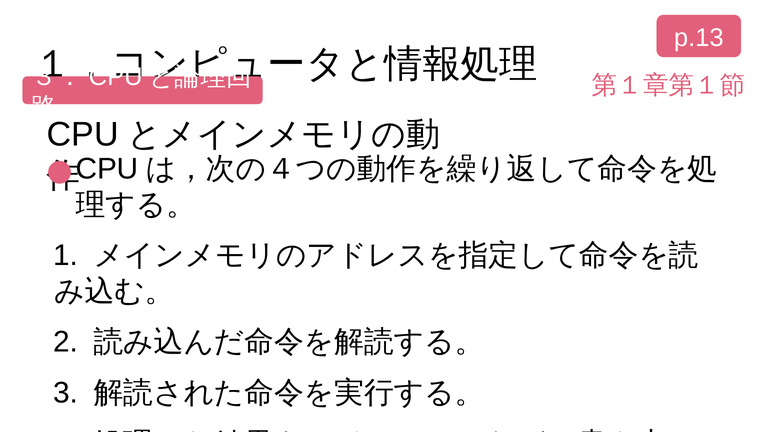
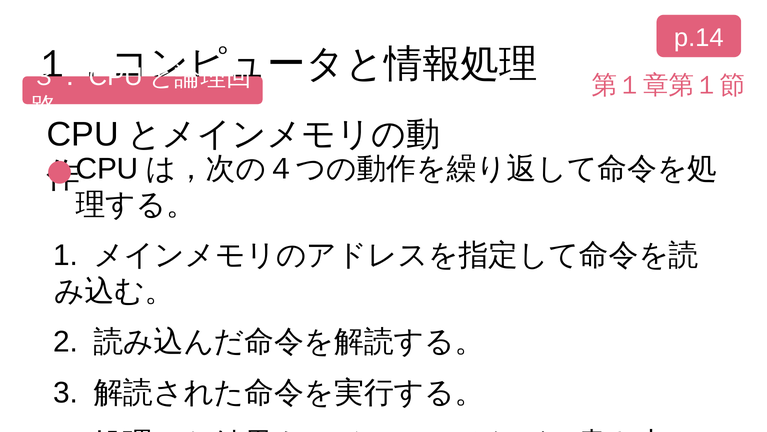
p.13: p.13 -> p.14 (699, 38)
